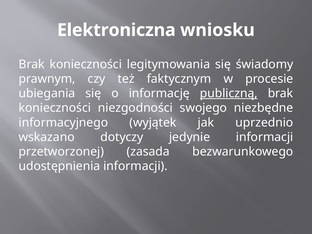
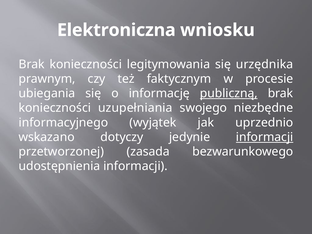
świadomy: świadomy -> urzędnika (265, 64)
niezgodności: niezgodności -> uzupełniania (135, 108)
informacji underline: none -> present (265, 137)
